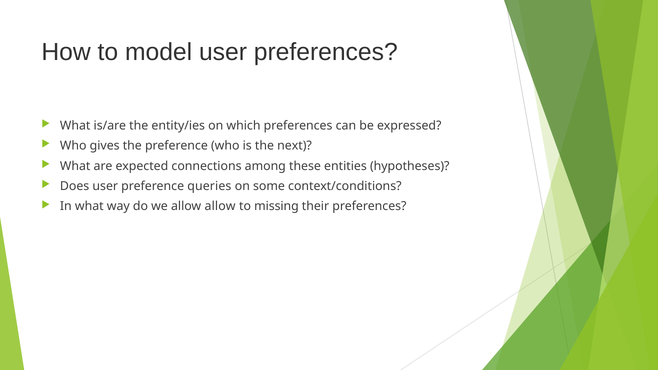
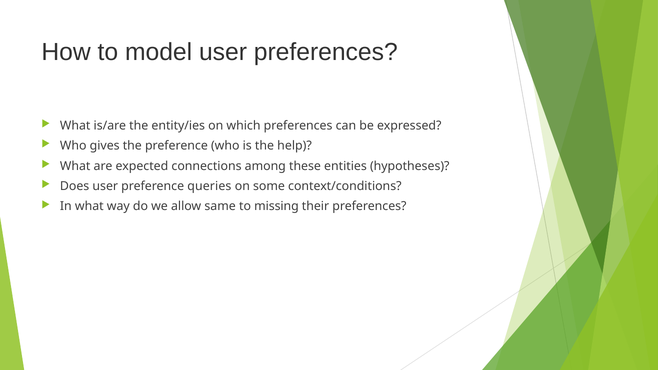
next: next -> help (295, 146)
allow allow: allow -> same (220, 206)
